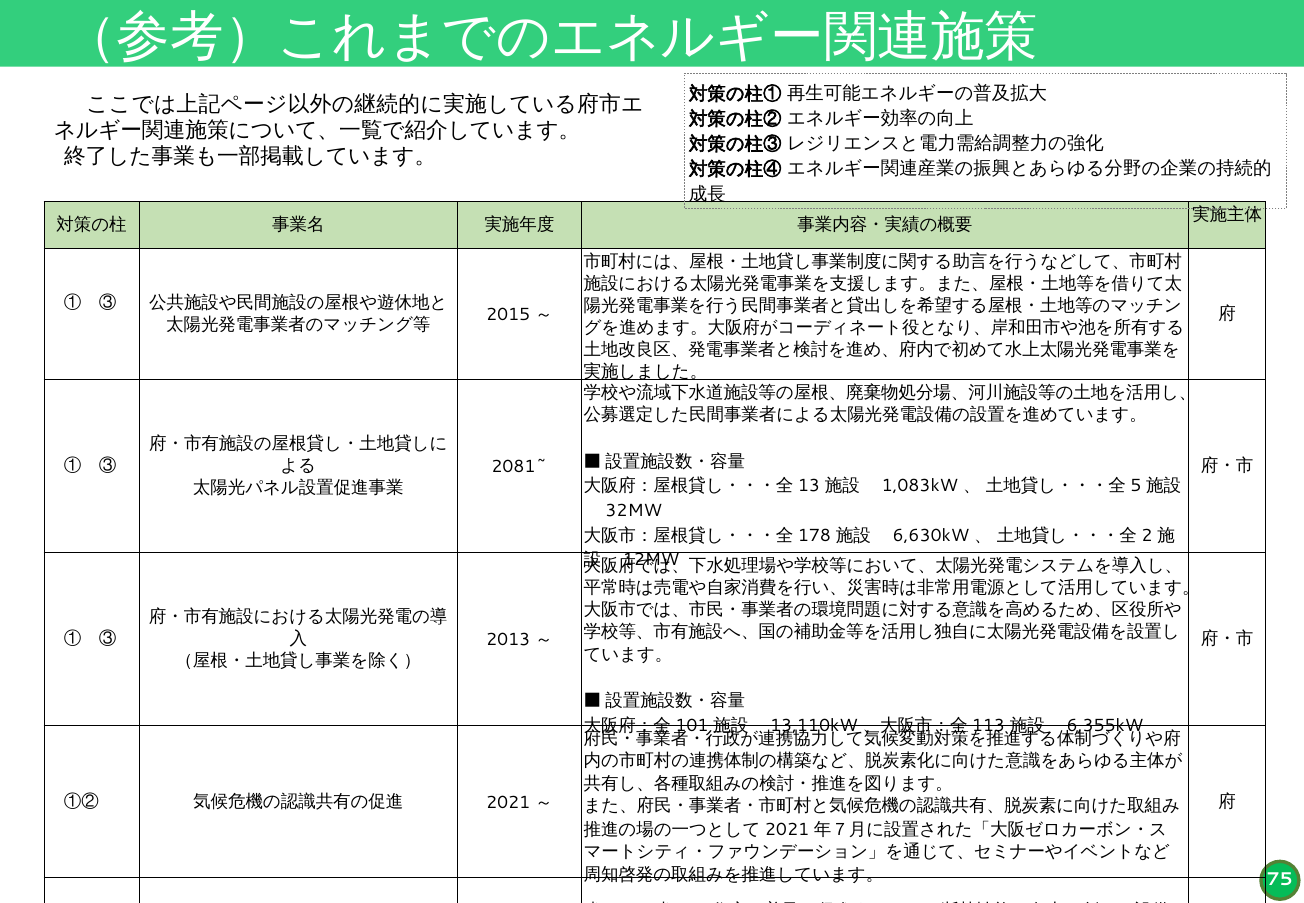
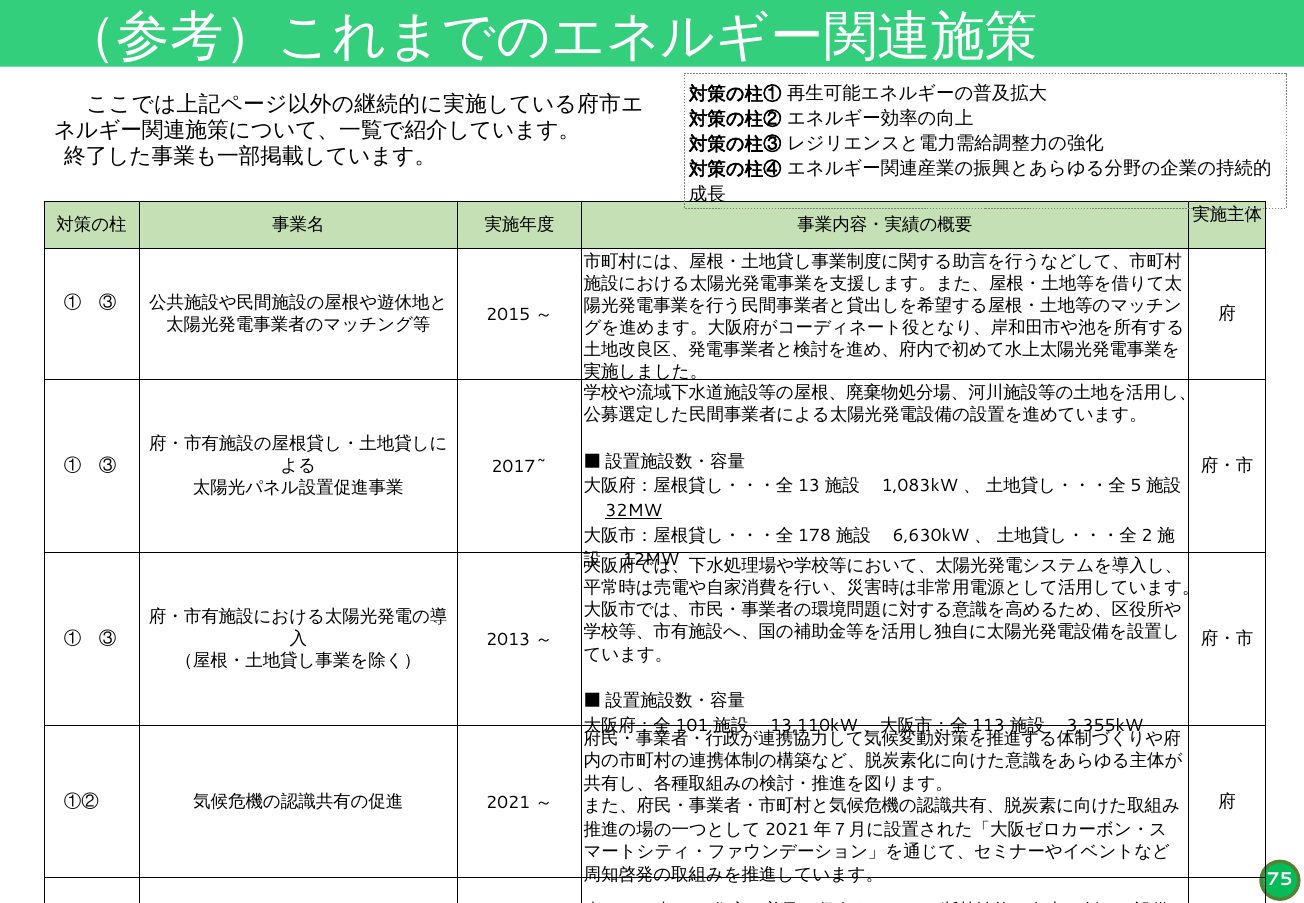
2081~: 2081~ -> 2017~ (519, 467)
32MW underline: none -> present (634, 510)
6,355kW: 6,355kW -> 3,355kW (1105, 725)
